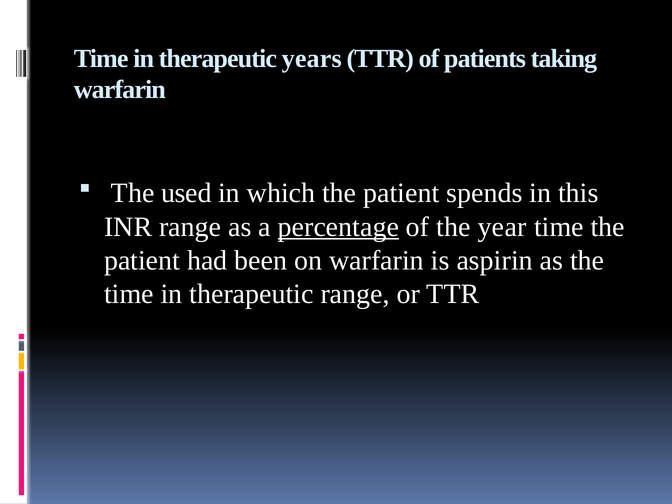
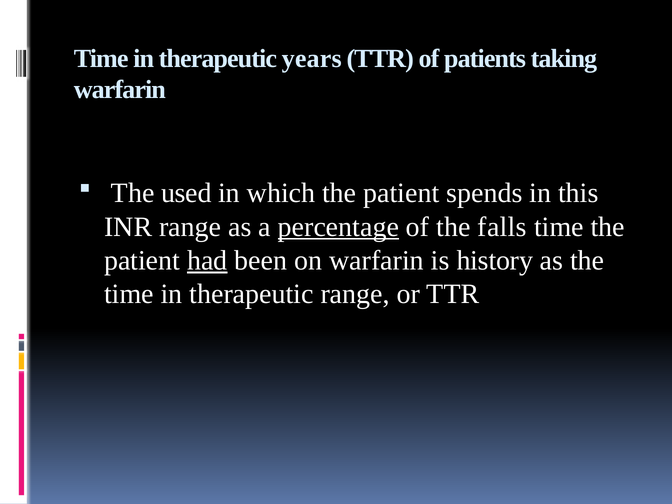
year: year -> falls (502, 227)
had underline: none -> present (207, 260)
aspirin: aspirin -> history (495, 260)
